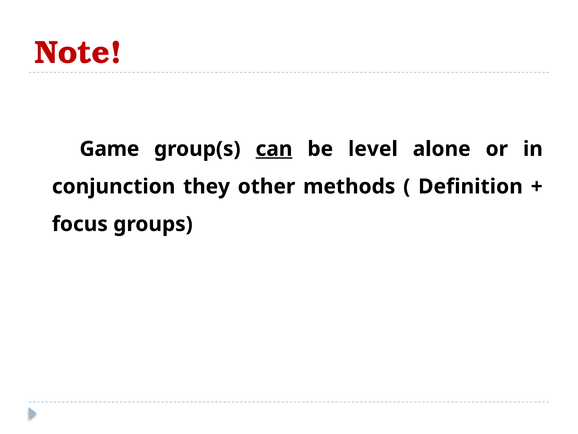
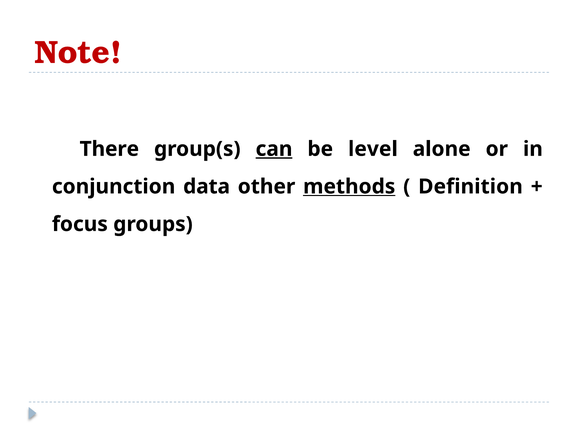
Game: Game -> There (109, 149)
they: they -> data (207, 186)
methods underline: none -> present (349, 186)
